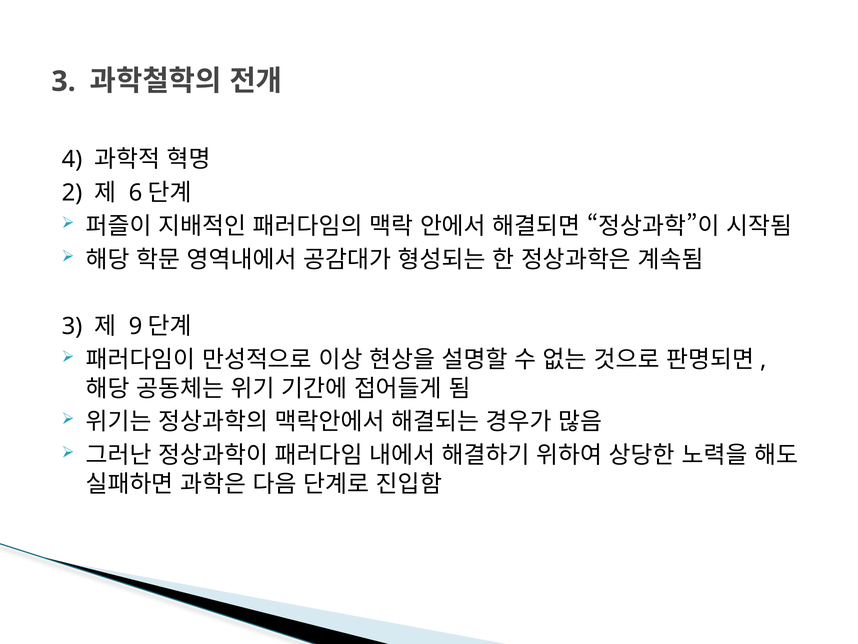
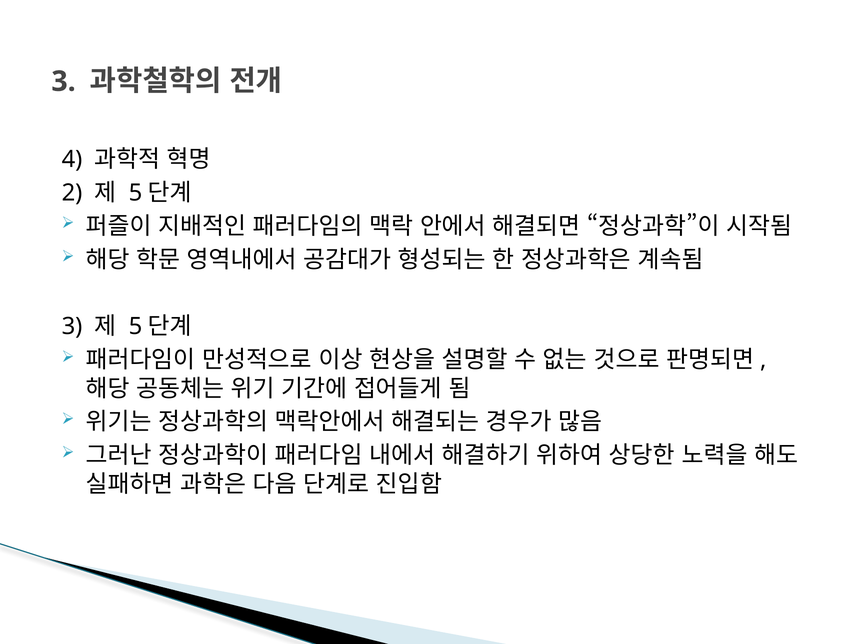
6: 6 -> 5 (136, 193)
9: 9 -> 5 (136, 326)
